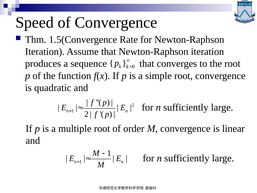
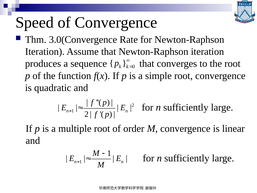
1.5(Convergence: 1.5(Convergence -> 3.0(Convergence (83, 40)
